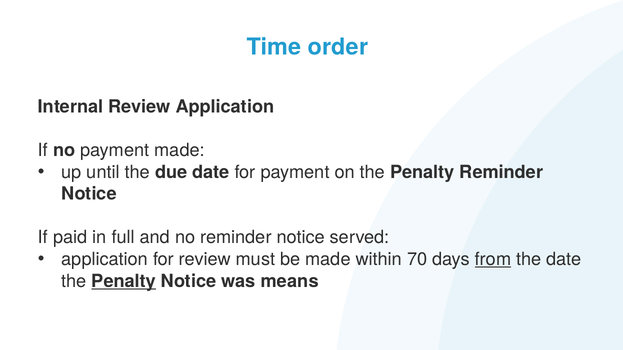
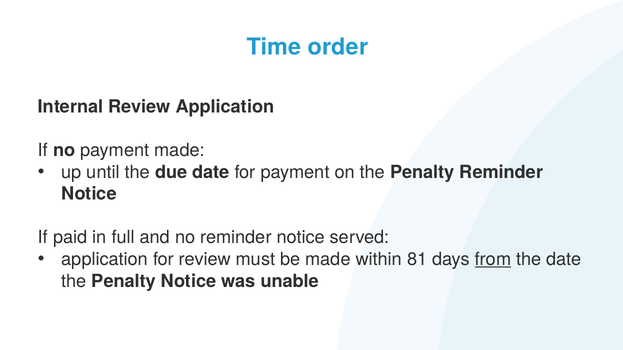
70: 70 -> 81 (417, 260)
Penalty underline: present -> none (124, 281)
means: means -> unable (290, 281)
